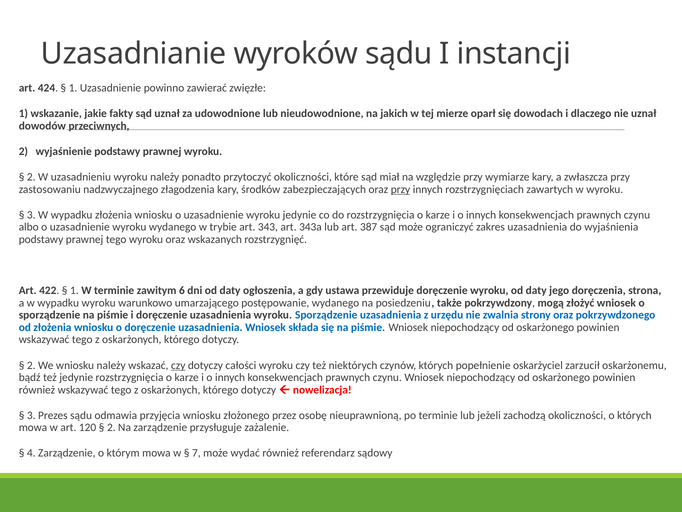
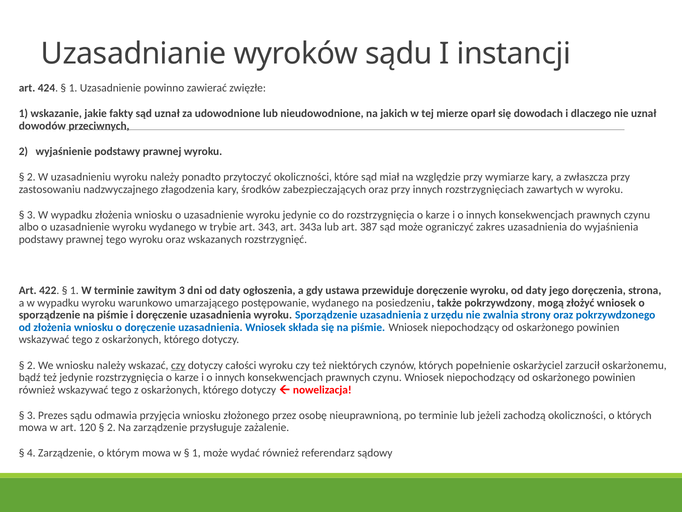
przy underline: present -> none (400, 189)
zawitym 6: 6 -> 3 (182, 290)
7: 7 -> 1 (196, 453)
